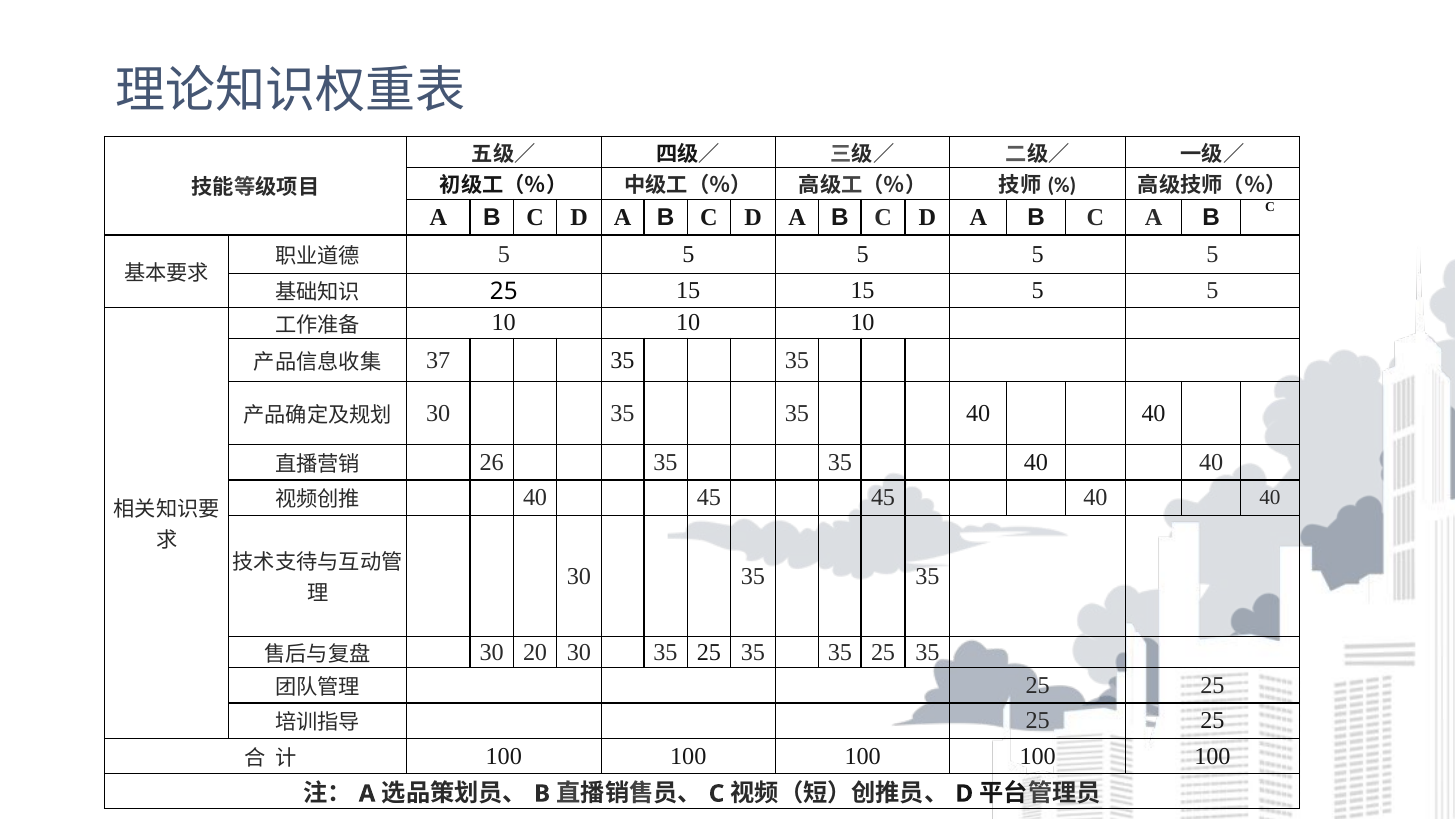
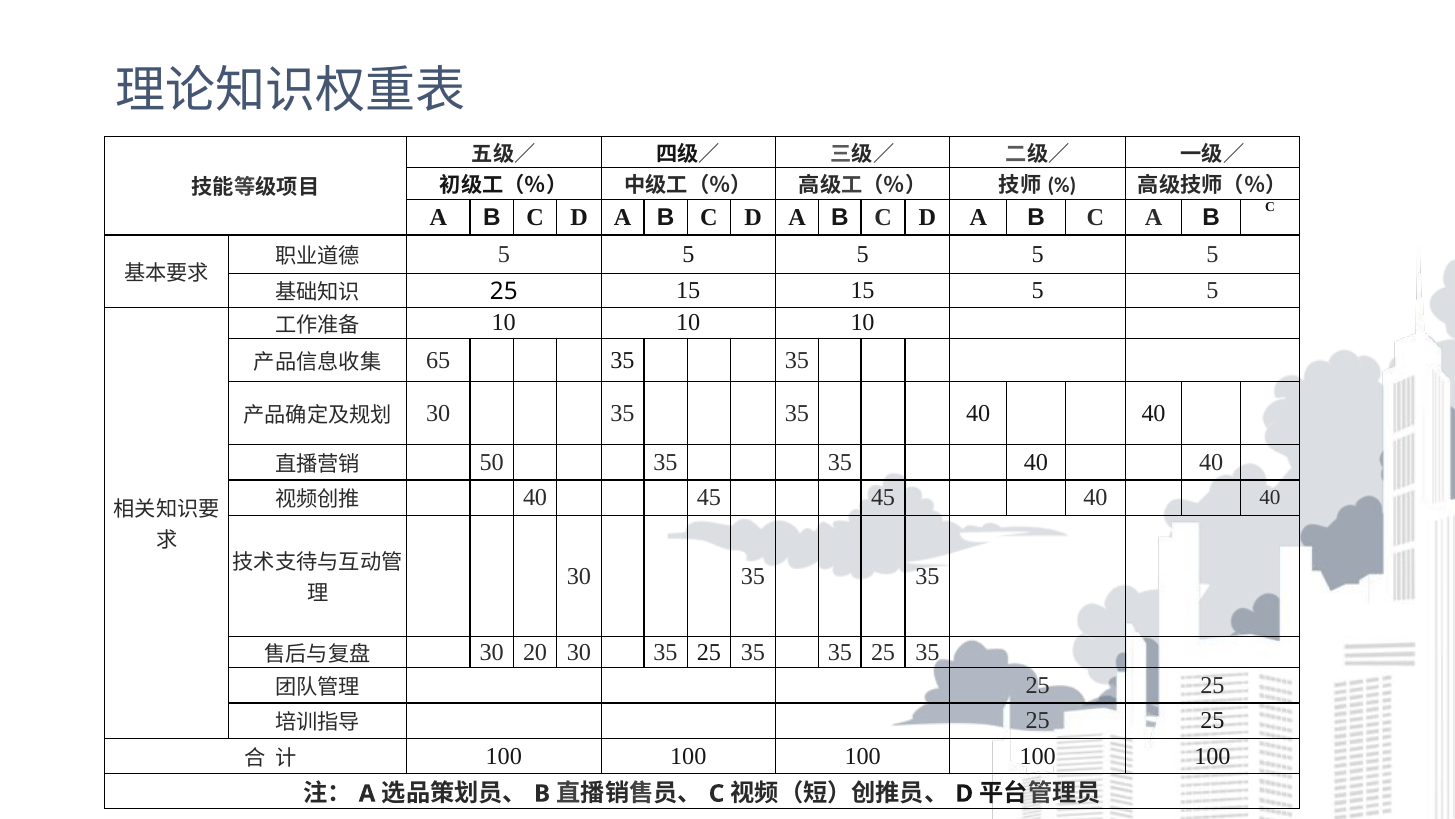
37: 37 -> 65 (438, 360)
26: 26 -> 50 (492, 462)
